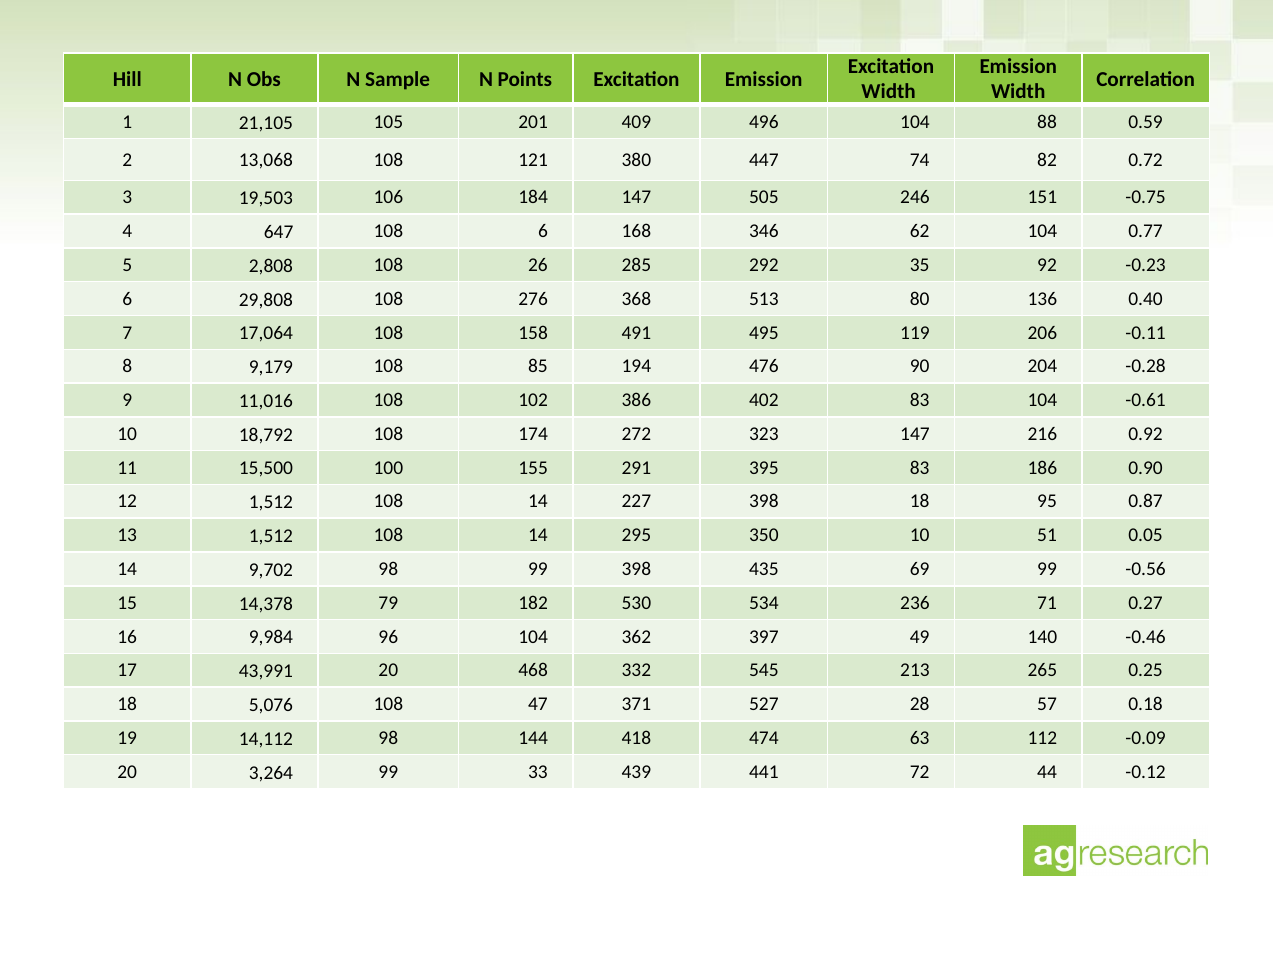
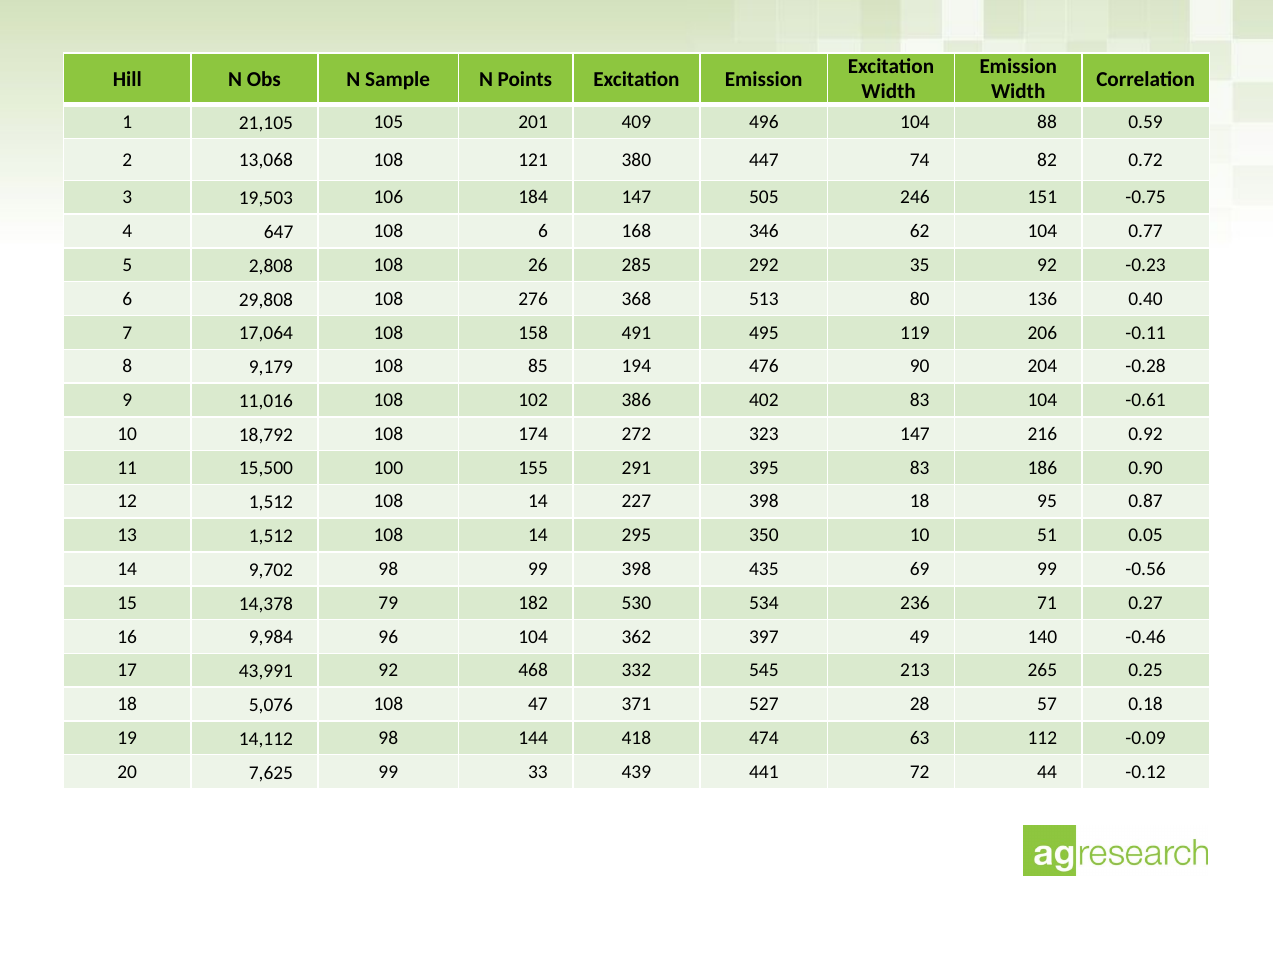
43,991 20: 20 -> 92 (388, 670)
3,264: 3,264 -> 7,625 (271, 772)
